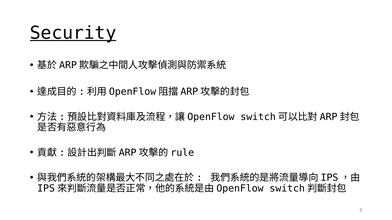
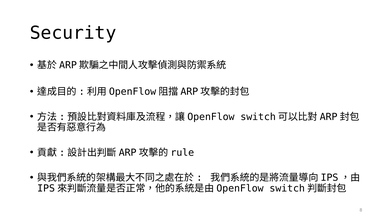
Security underline: present -> none (73, 33)
